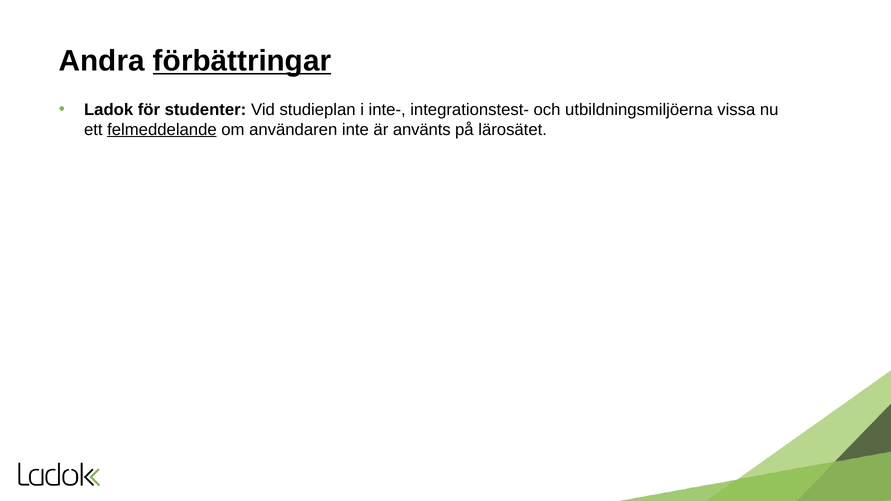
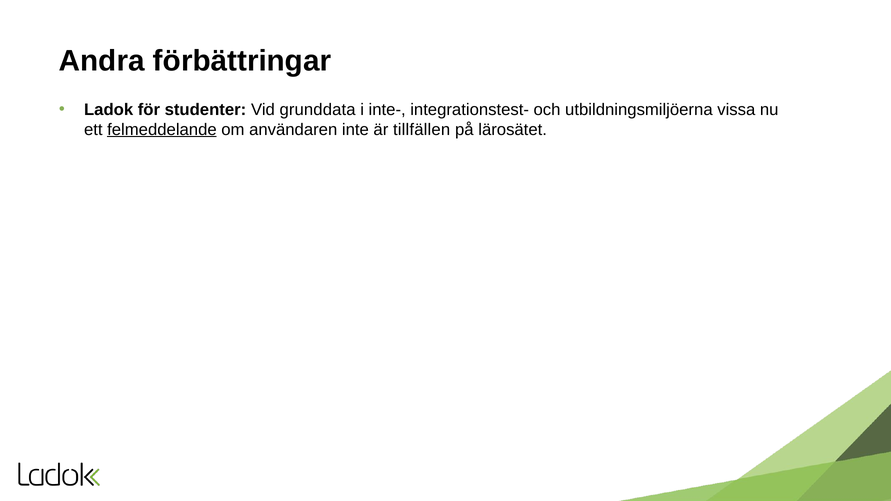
förbättringar underline: present -> none (242, 61)
studieplan: studieplan -> grunddata (318, 110)
använts: använts -> tillfällen (422, 130)
